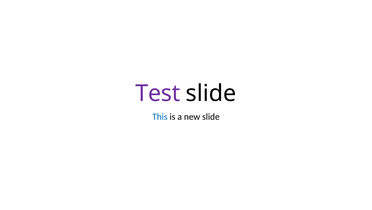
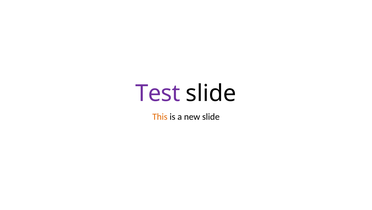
This colour: blue -> orange (160, 116)
